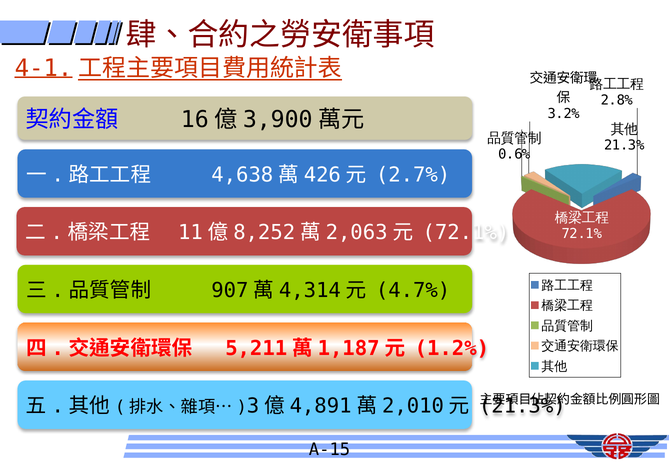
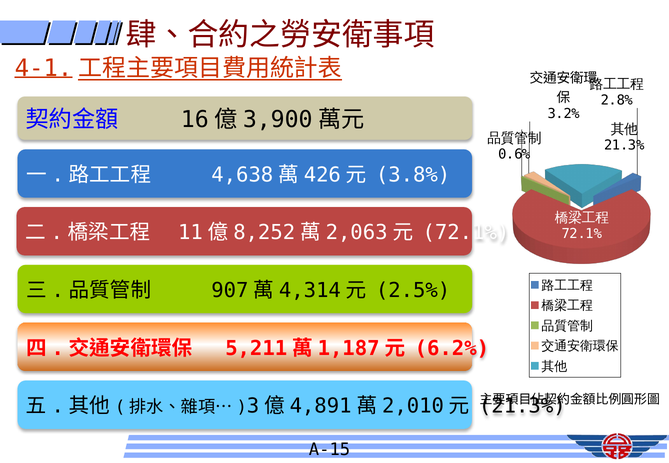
2.7%: 2.7% -> 3.8% (413, 175)
4.7%: 4.7% -> 2.5% (413, 291)
1.2%: 1.2% -> 6.2% (452, 348)
